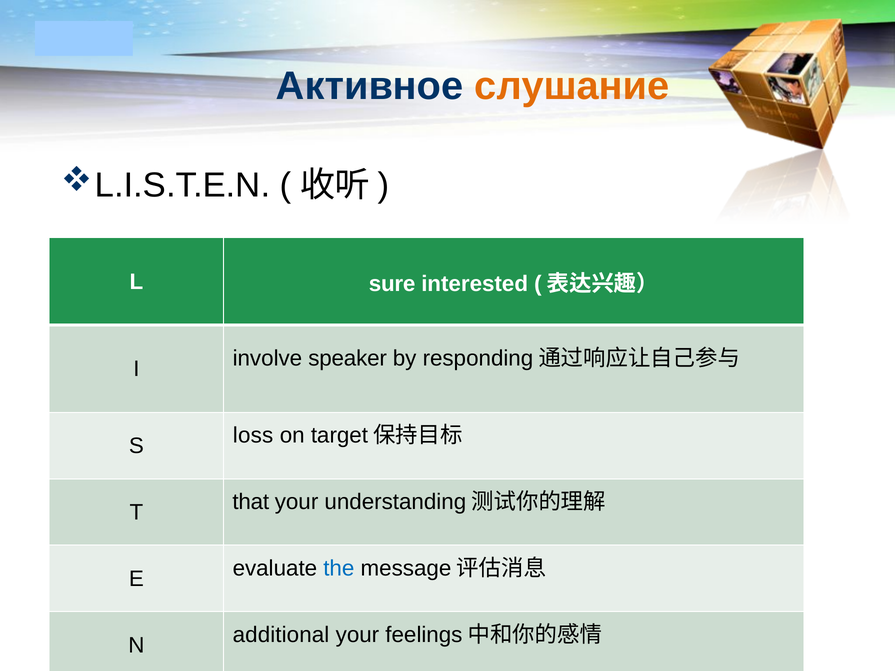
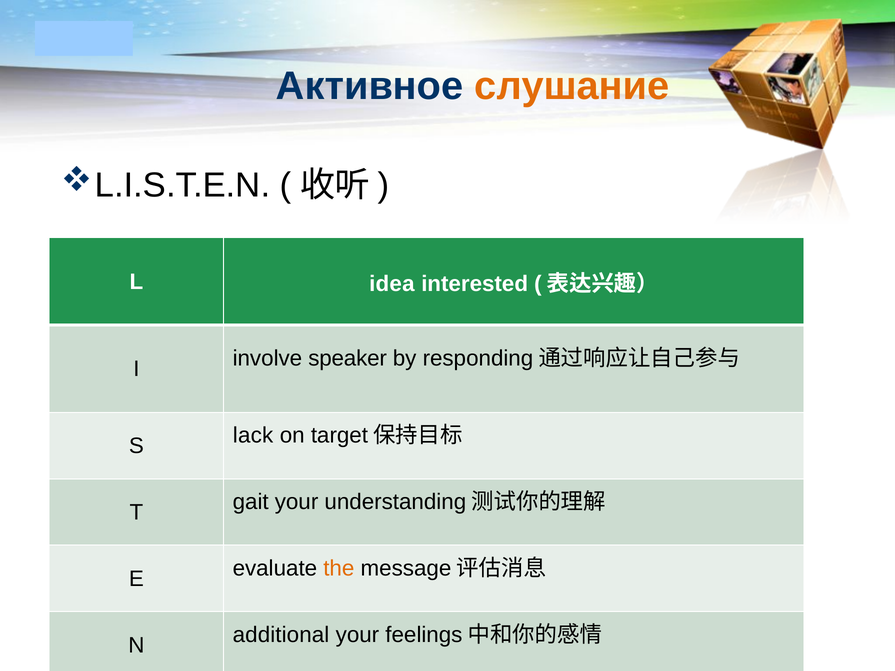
sure: sure -> idea (392, 284)
loss: loss -> lack (253, 436)
that: that -> gait (251, 502)
the colour: blue -> orange (339, 568)
